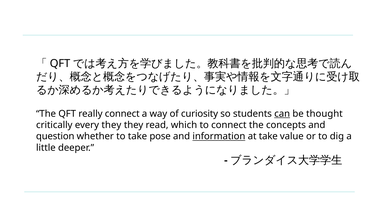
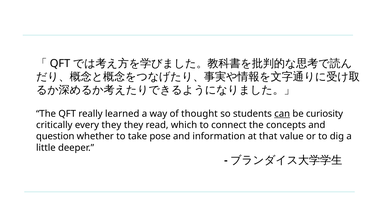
really connect: connect -> learned (122, 114)
curiosity: curiosity -> thought (199, 114)
thought: thought -> curiosity (325, 114)
information underline: present -> none (219, 136)
at take: take -> that (268, 136)
